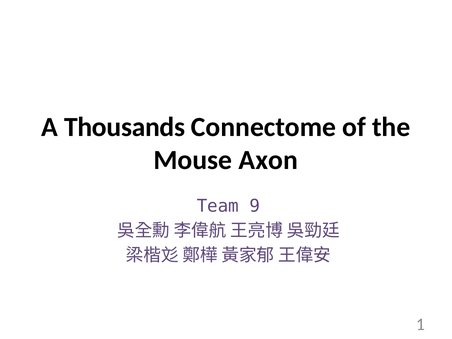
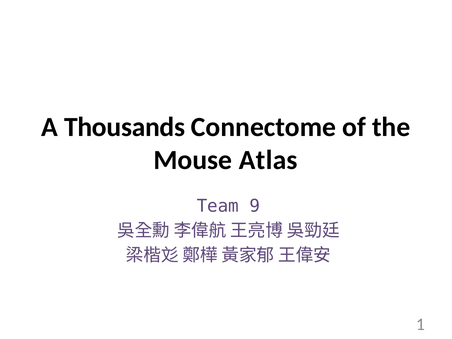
Axon: Axon -> Atlas (268, 160)
